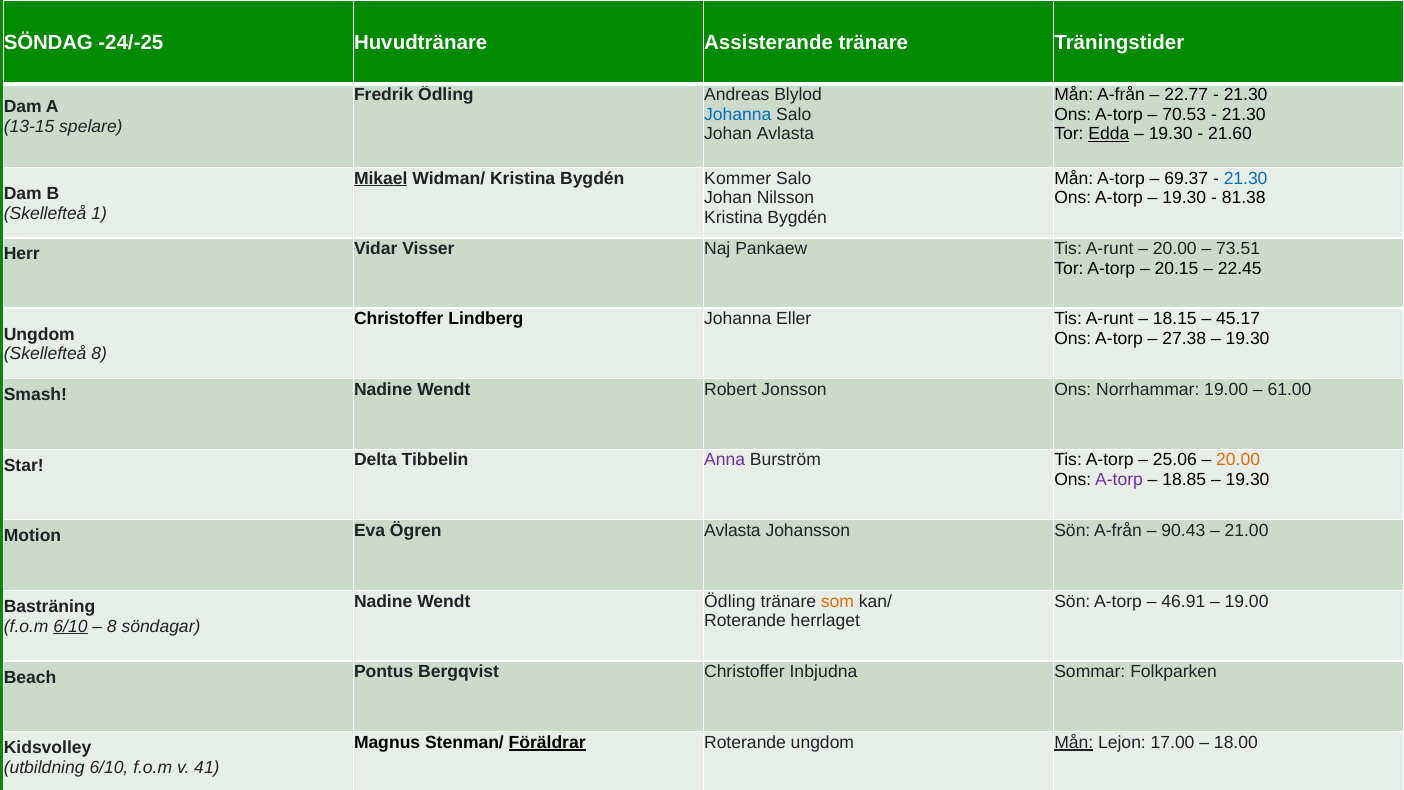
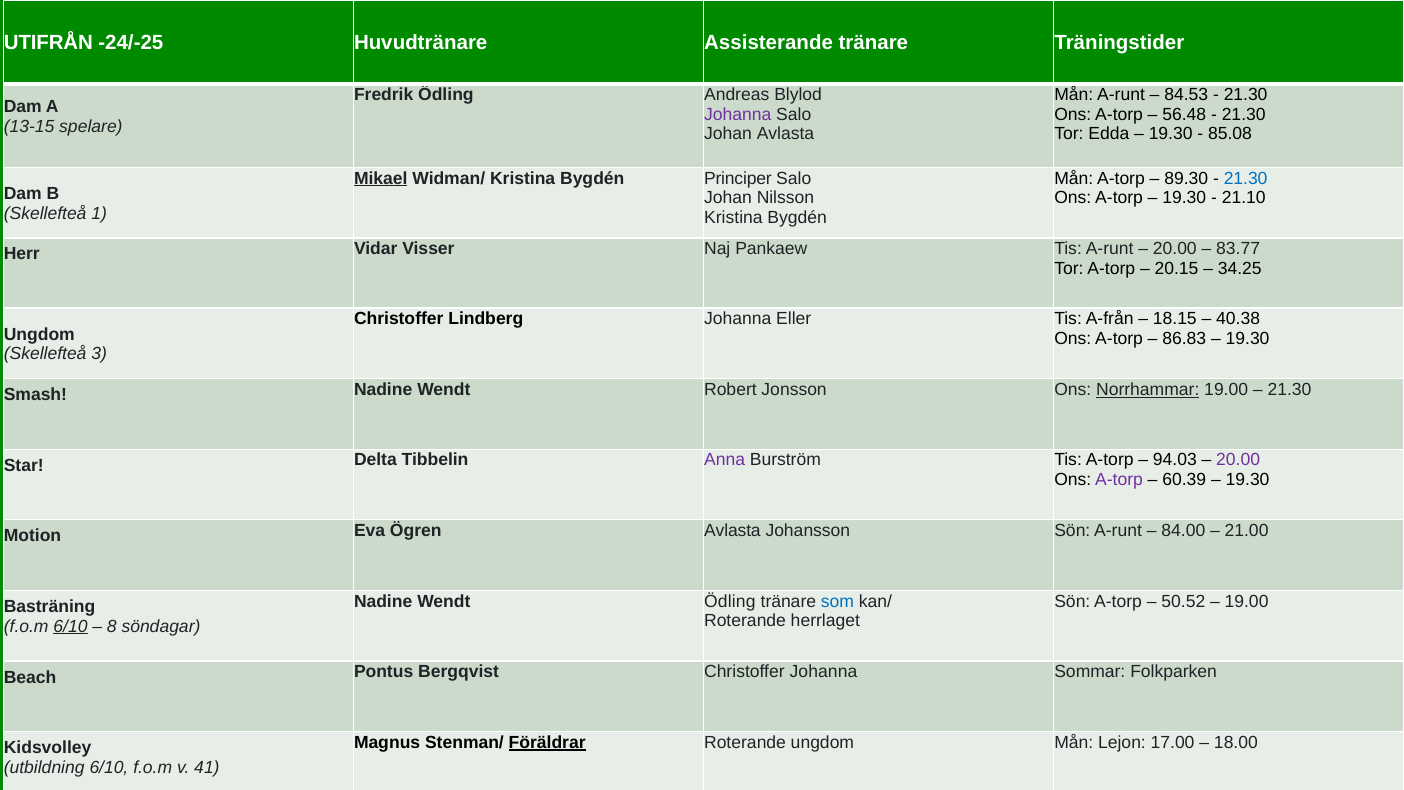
SÖNDAG: SÖNDAG -> UTIFRÅN (48, 43)
Mån A-från: A-från -> A-runt (1121, 95)
22.77: 22.77 -> 84.53 (1186, 95)
Johanna colour: blue -> purple (738, 114)
70.53: 70.53 -> 56.48 (1184, 114)
Edda underline: present -> none (1109, 134)
21.60: 21.60 -> 85.08 (1230, 134)
Kommer: Kommer -> Principer (738, 178)
69.37: 69.37 -> 89.30 (1186, 178)
81.38: 81.38 -> 21.10 (1244, 198)
73.51: 73.51 -> 83.77 (1238, 249)
22.45: 22.45 -> 34.25 (1240, 268)
A-runt: A-runt -> A-från (1110, 319)
45.17: 45.17 -> 40.38 (1238, 319)
27.38: 27.38 -> 86.83 (1184, 339)
Skellefteå 8: 8 -> 3 (99, 354)
Norrhammar underline: none -> present (1148, 389)
61.00: 61.00 -> 21.30 (1289, 389)
25.06: 25.06 -> 94.03 (1175, 460)
20.00 colour: orange -> purple (1238, 460)
18.85: 18.85 -> 60.39 (1184, 480)
Sön A-från: A-från -> A-runt (1118, 531)
90.43: 90.43 -> 84.00 (1183, 531)
som colour: orange -> blue (837, 601)
46.91: 46.91 -> 50.52 (1183, 601)
Christoffer Inbjudna: Inbjudna -> Johanna (823, 672)
Mån underline: present -> none (1074, 742)
